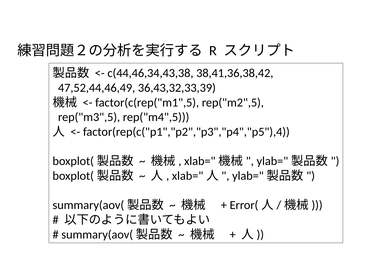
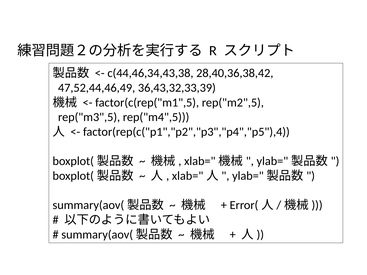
38,41,36,38,42: 38,41,36,38,42 -> 28,40,36,38,42 (235, 73)
